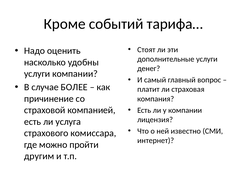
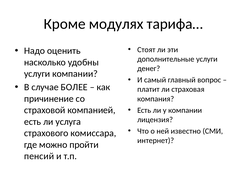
событий: событий -> модулях (116, 24)
другим: другим -> пенсий (39, 156)
